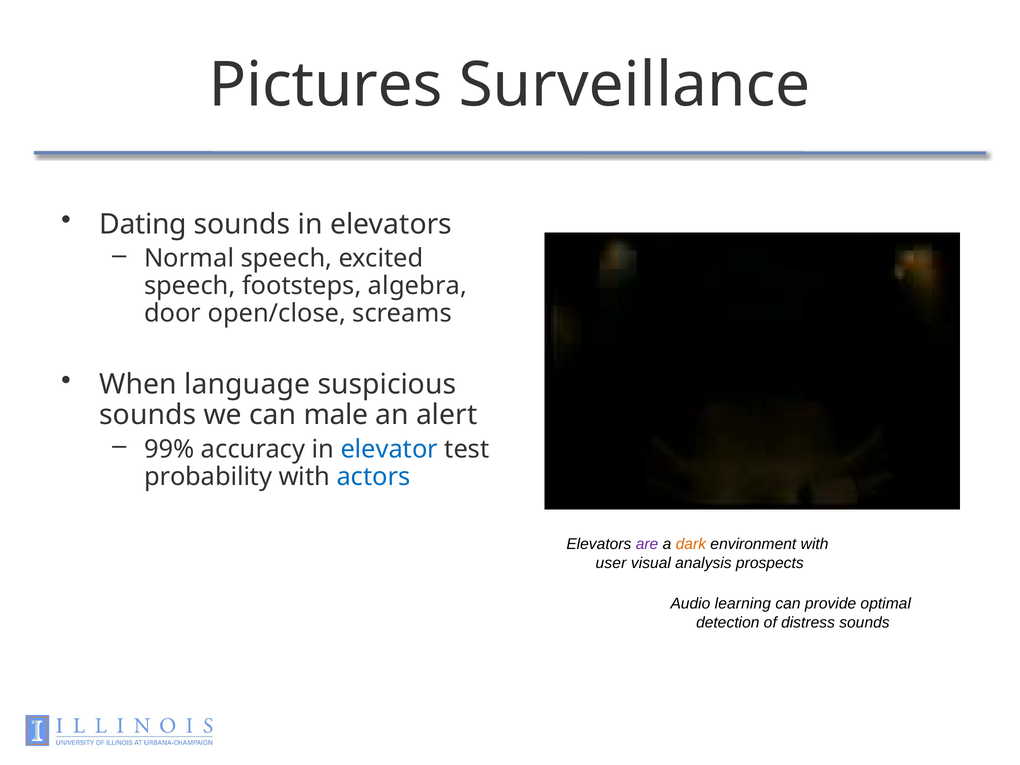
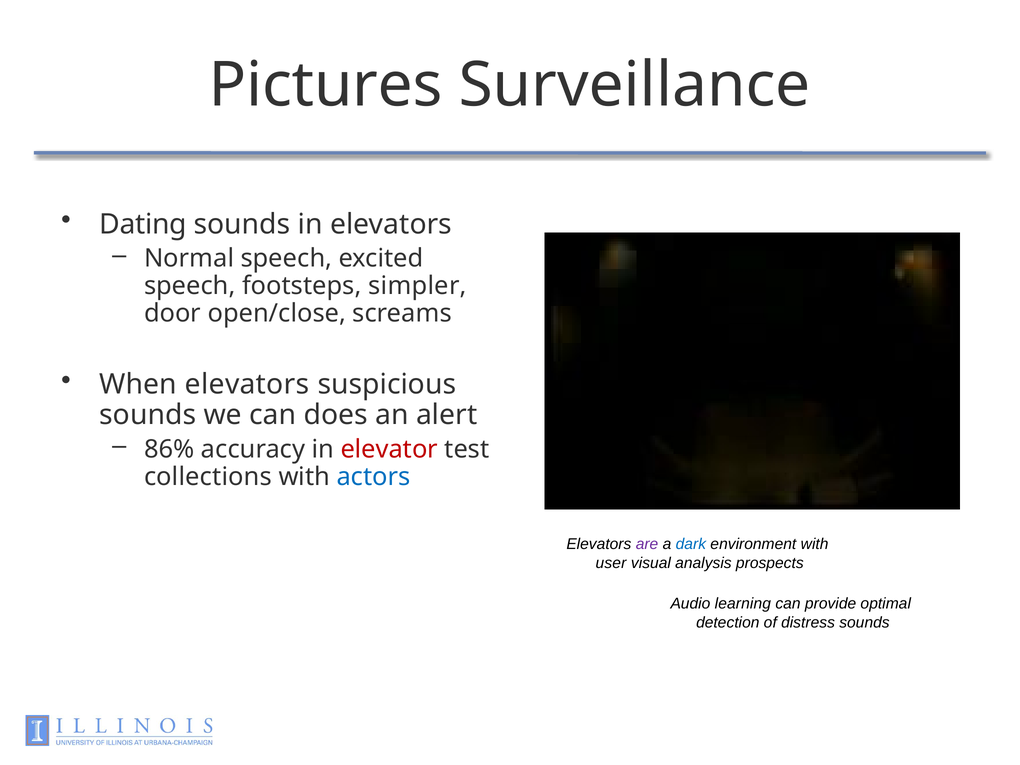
algebra: algebra -> simpler (417, 286)
When language: language -> elevators (247, 385)
male: male -> does (336, 415)
99%: 99% -> 86% (169, 449)
elevator colour: blue -> red (389, 449)
probability: probability -> collections (208, 477)
dark colour: orange -> blue (691, 544)
